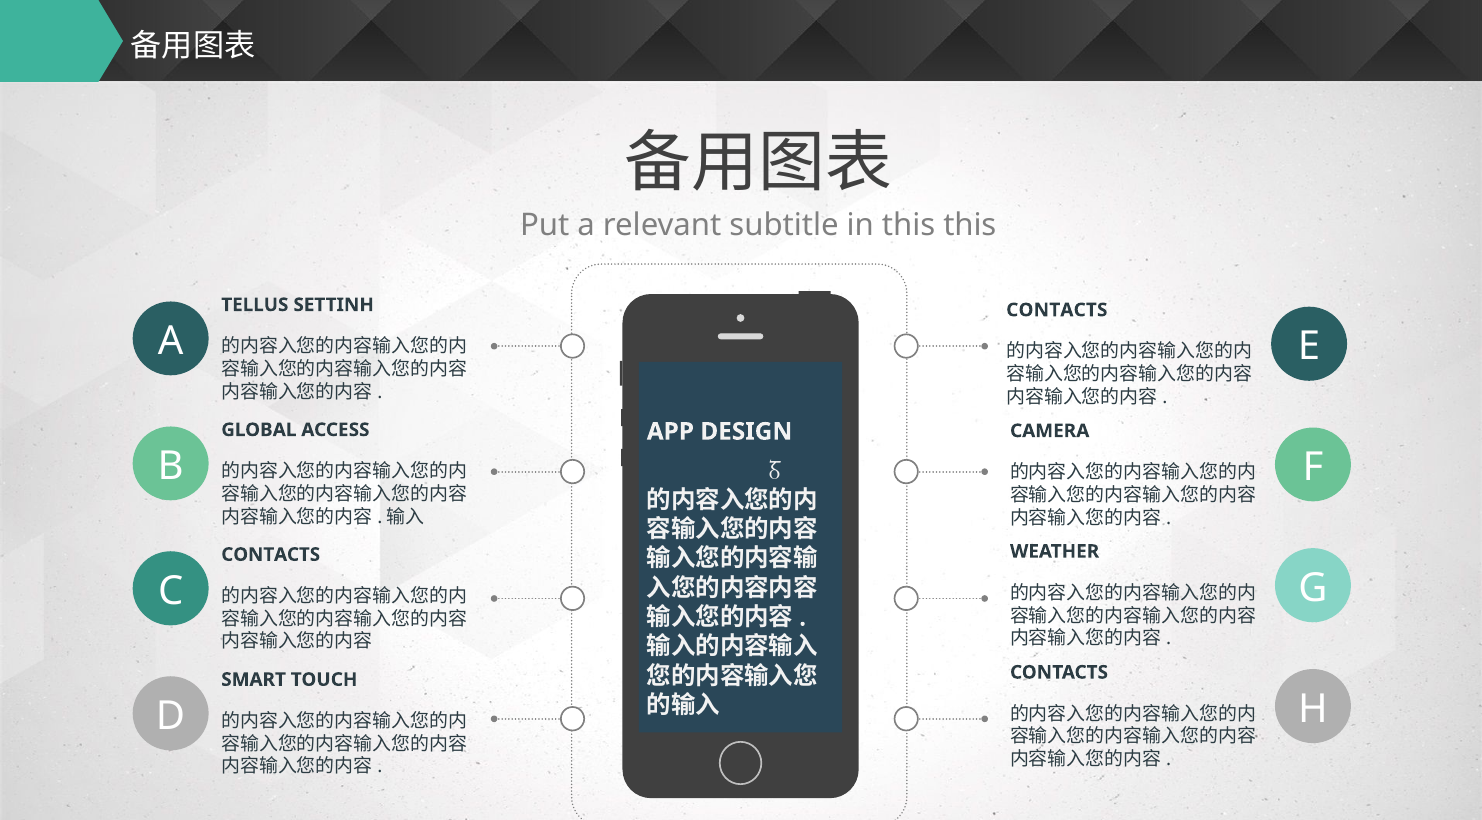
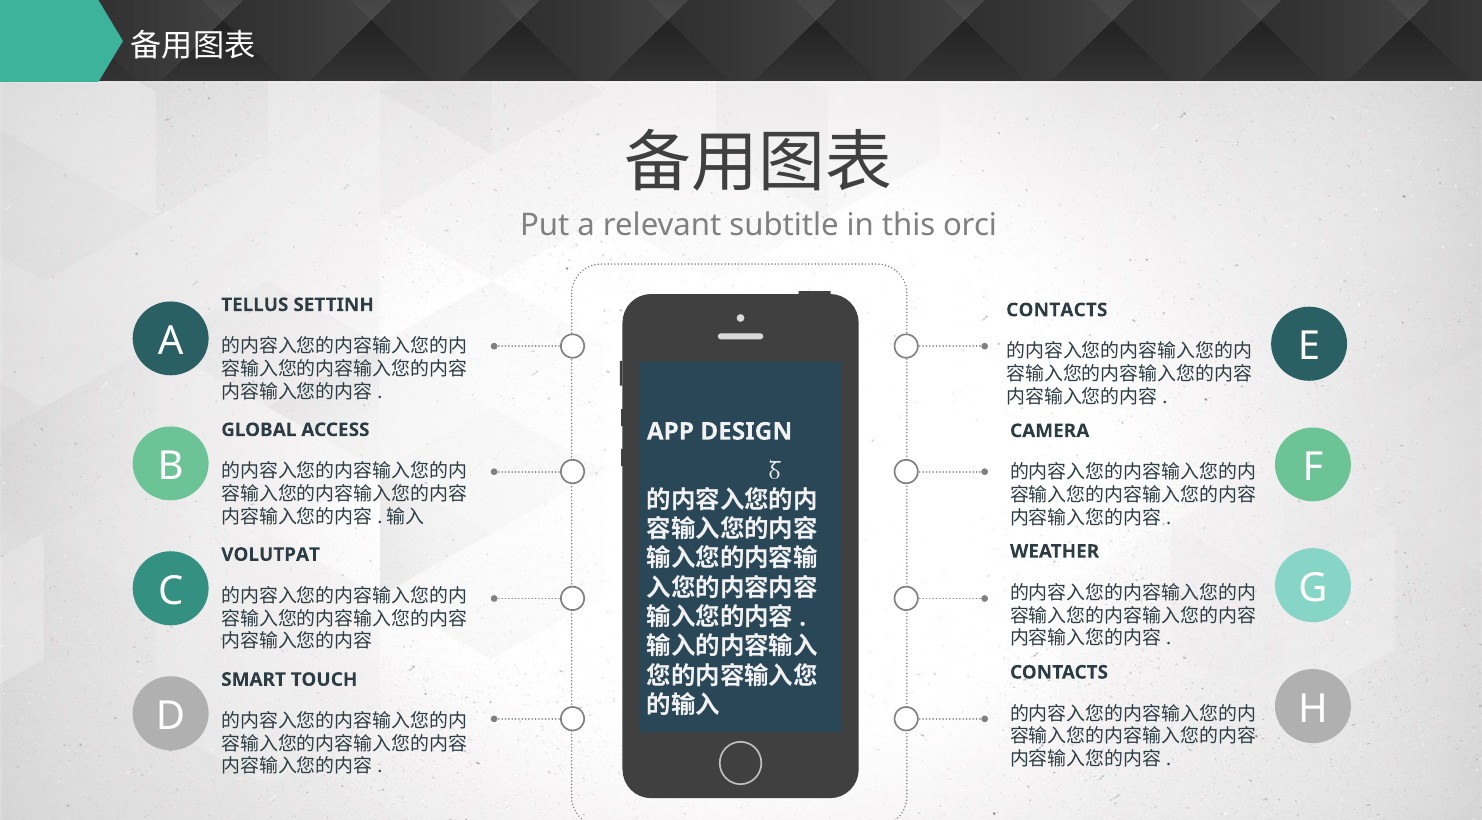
this this: this -> orci (970, 225)
CONTACTS: CONTACTS -> VOLUTPAT (271, 554)
